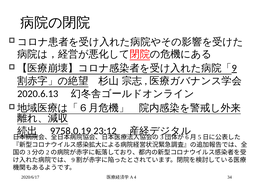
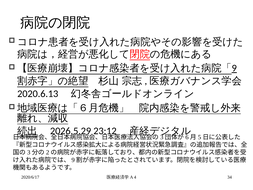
9758.0.19: 9758.0.19 -> 2026.5.29 (71, 131)
